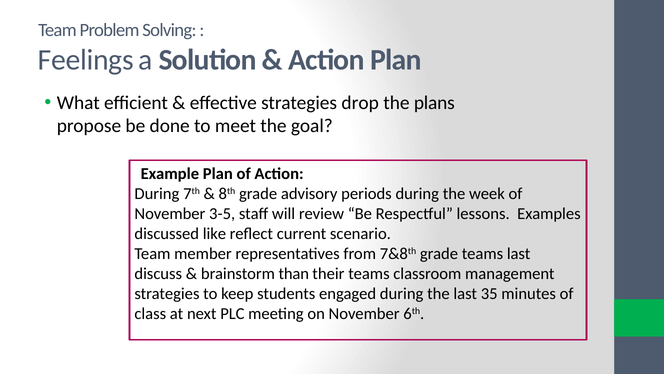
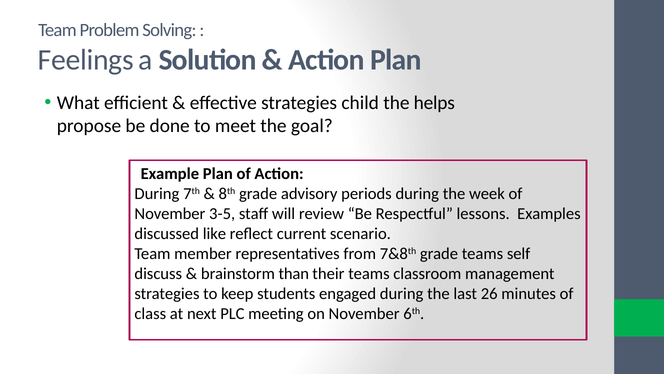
drop: drop -> child (360, 103)
plans: plans -> helps (434, 103)
teams last: last -> self (519, 253)
35: 35 -> 26 (489, 293)
